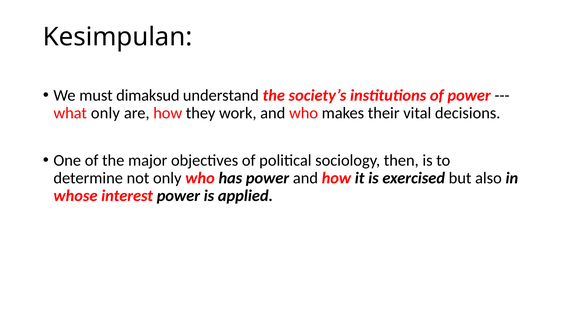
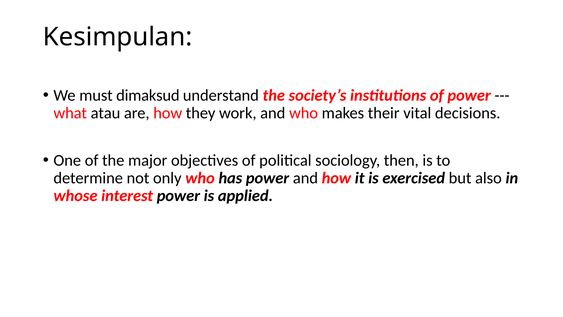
only: only -> atau (105, 113)
